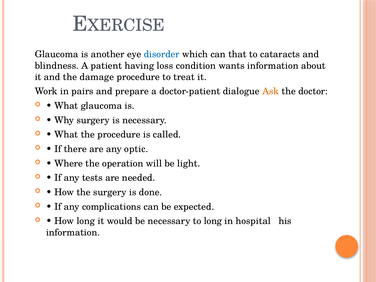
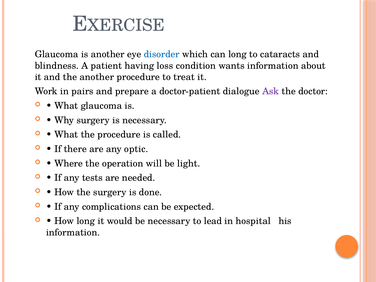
can that: that -> long (237, 54)
the damage: damage -> another (97, 77)
Ask colour: orange -> purple (271, 91)
to long: long -> lead (213, 221)
